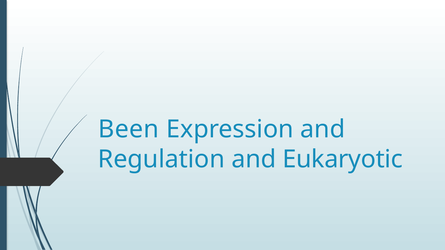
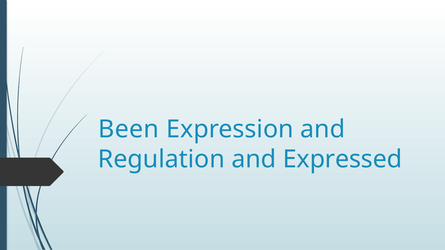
Eukaryotic: Eukaryotic -> Expressed (343, 159)
